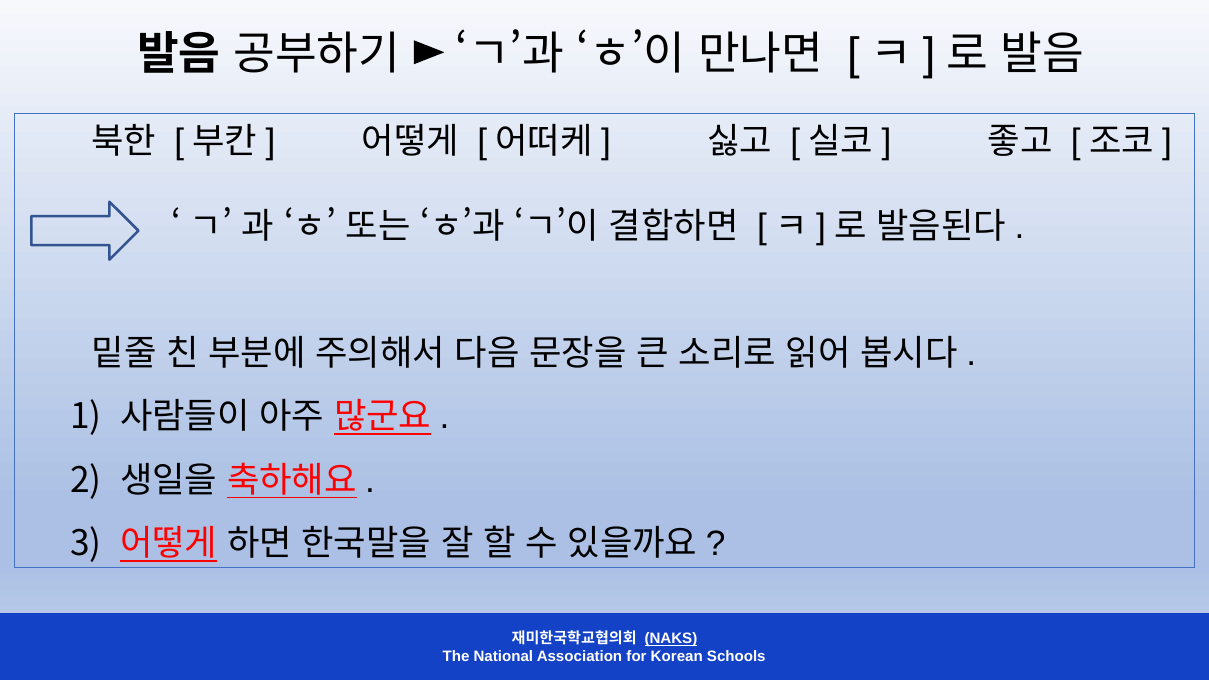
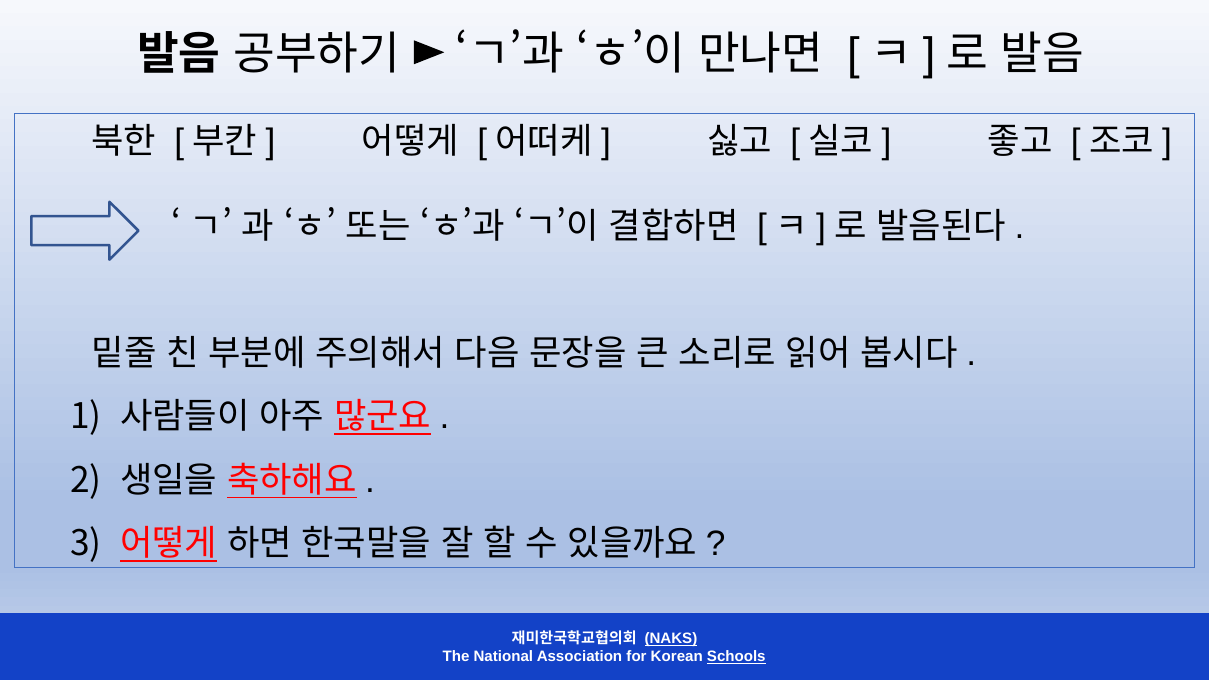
Schools underline: none -> present (736, 657)
